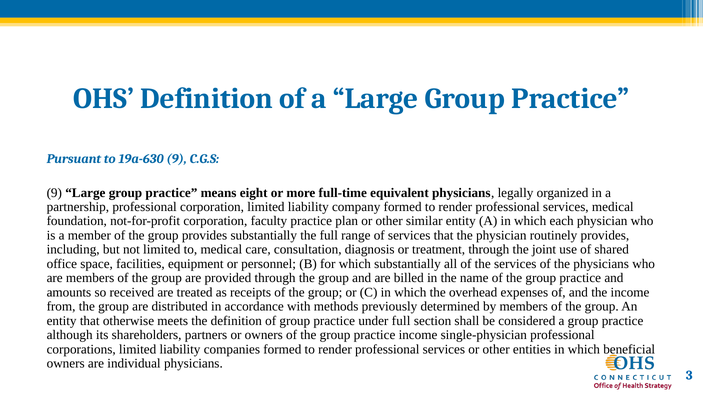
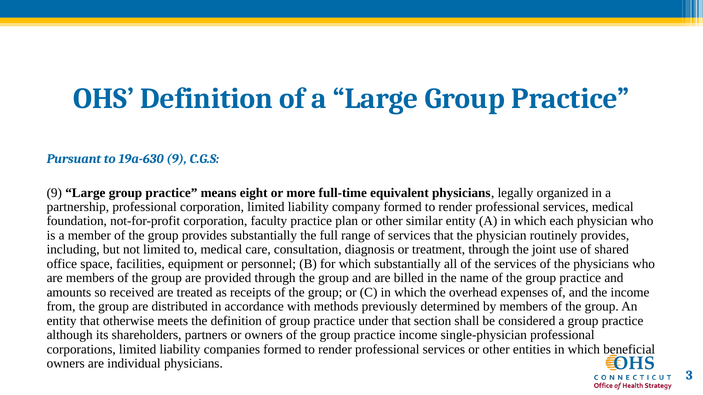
under full: full -> that (401, 321)
